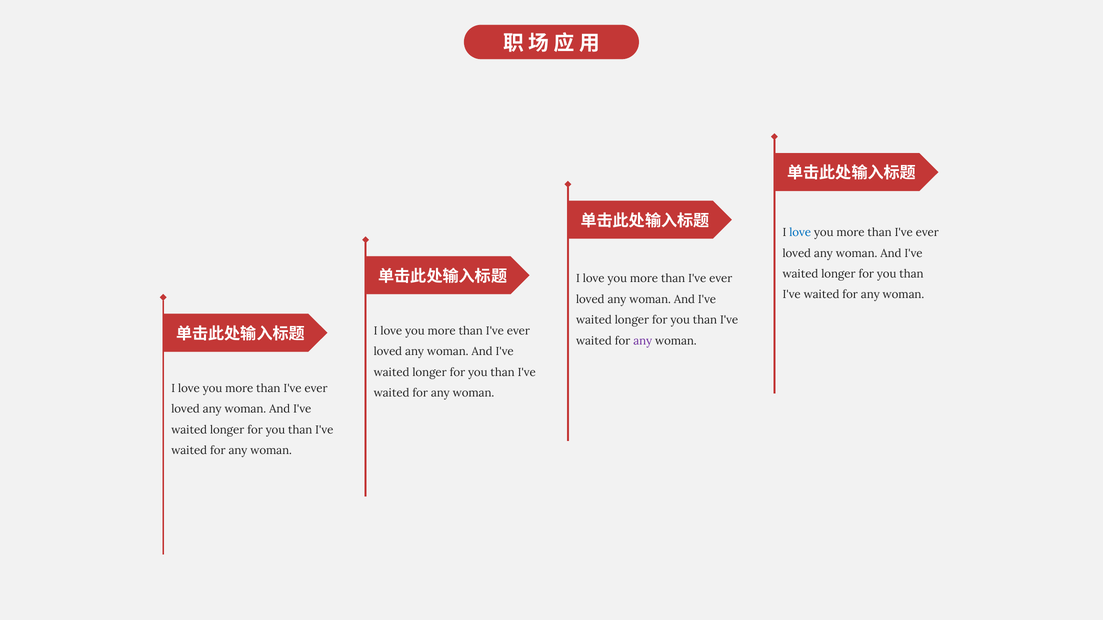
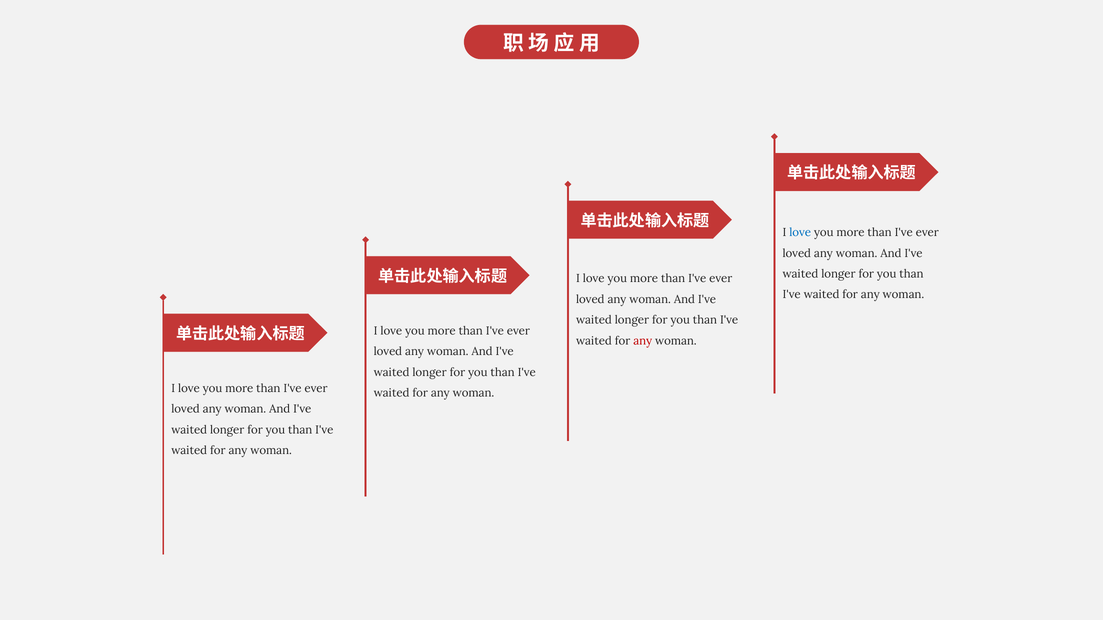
any colour: purple -> red (643, 341)
